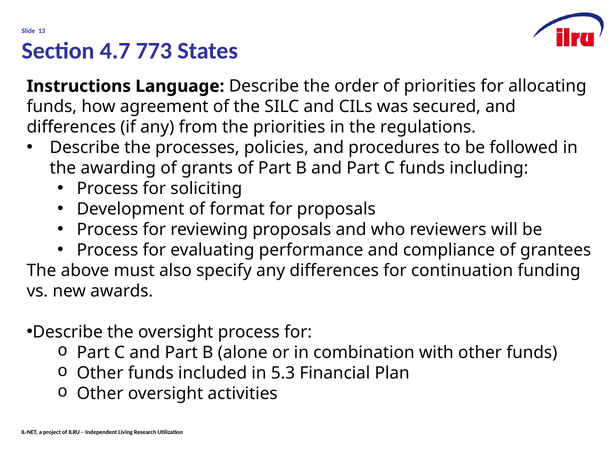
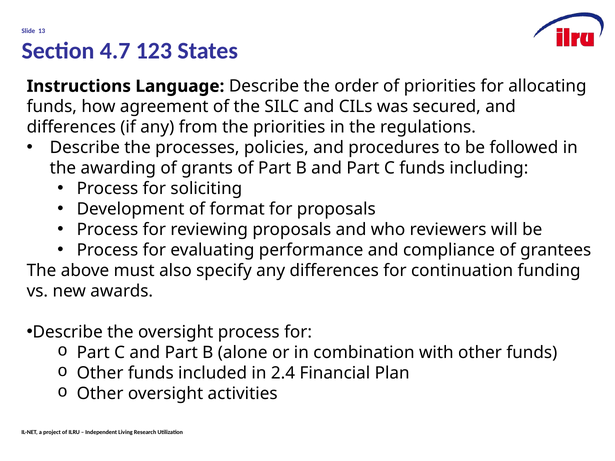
773: 773 -> 123 (154, 51)
5.3: 5.3 -> 2.4 (283, 373)
